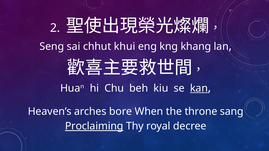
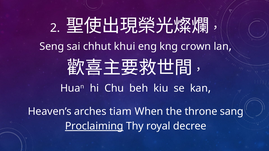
khang: khang -> crown (196, 47)
kan underline: present -> none (199, 88)
bore: bore -> tiam (121, 112)
